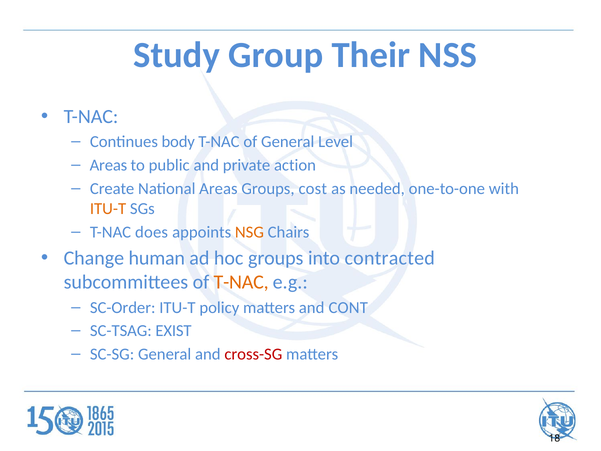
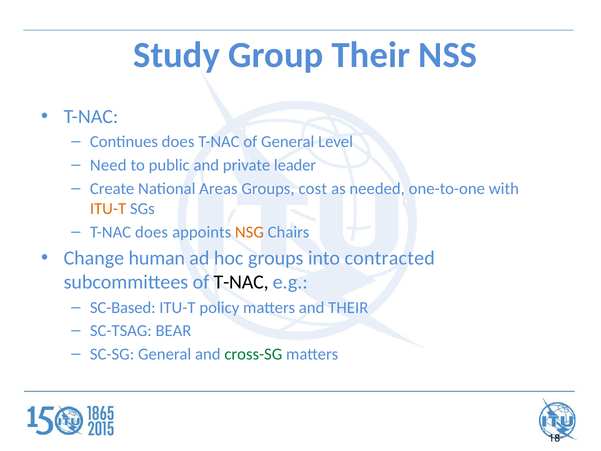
Continues body: body -> does (178, 142)
Areas: Areas -> Need (108, 165)
action: action -> leader (295, 165)
T-NAC colour: orange -> black (241, 282)
SC-Order: SC-Order -> SC-Based (123, 307)
and CONT: CONT -> THEIR (348, 307)
EXIST: EXIST -> BEAR (173, 331)
cross-SG colour: red -> green (253, 354)
